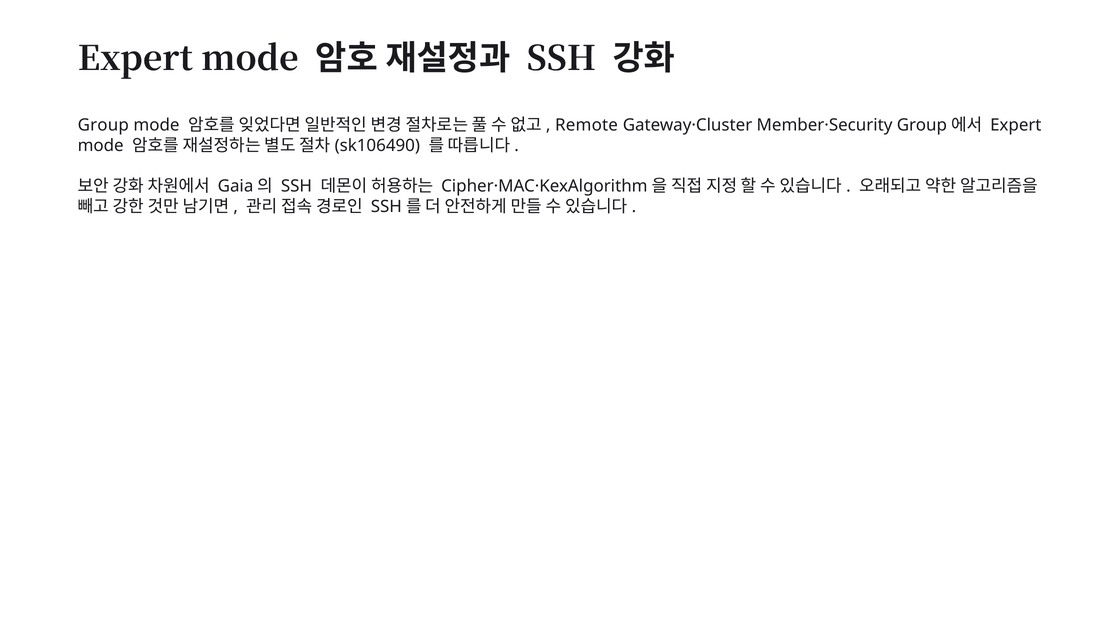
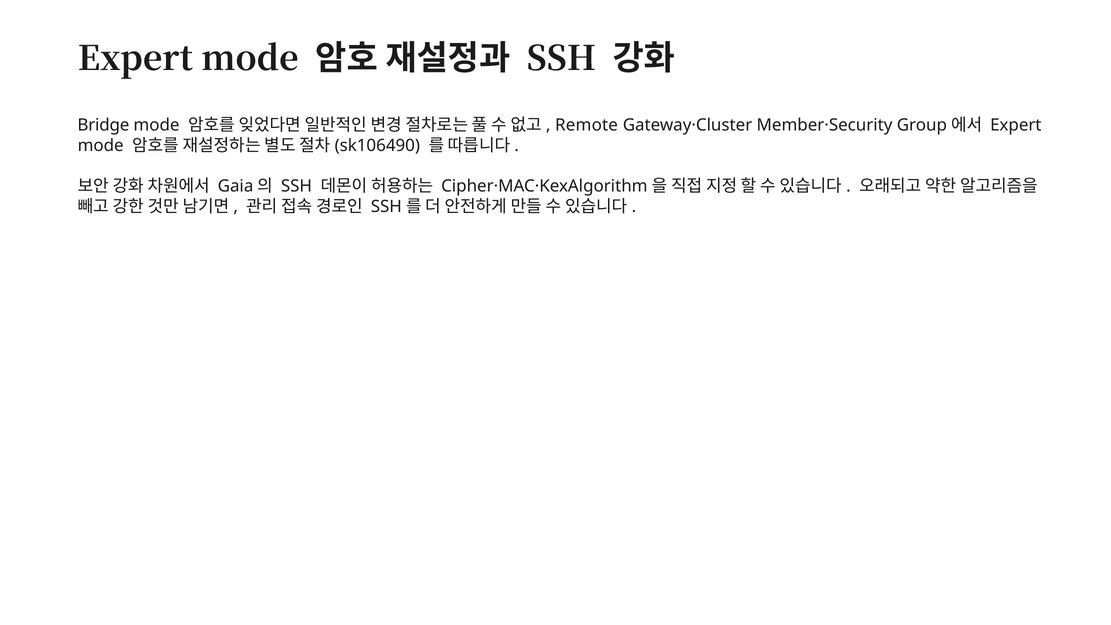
Group: Group -> Bridge (103, 125)
